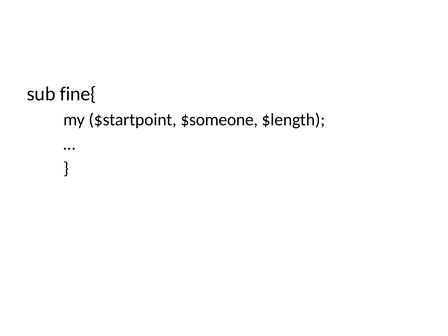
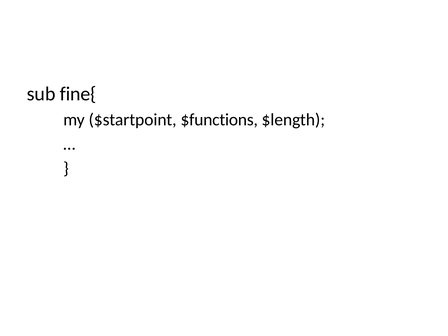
$someone: $someone -> $functions (219, 120)
